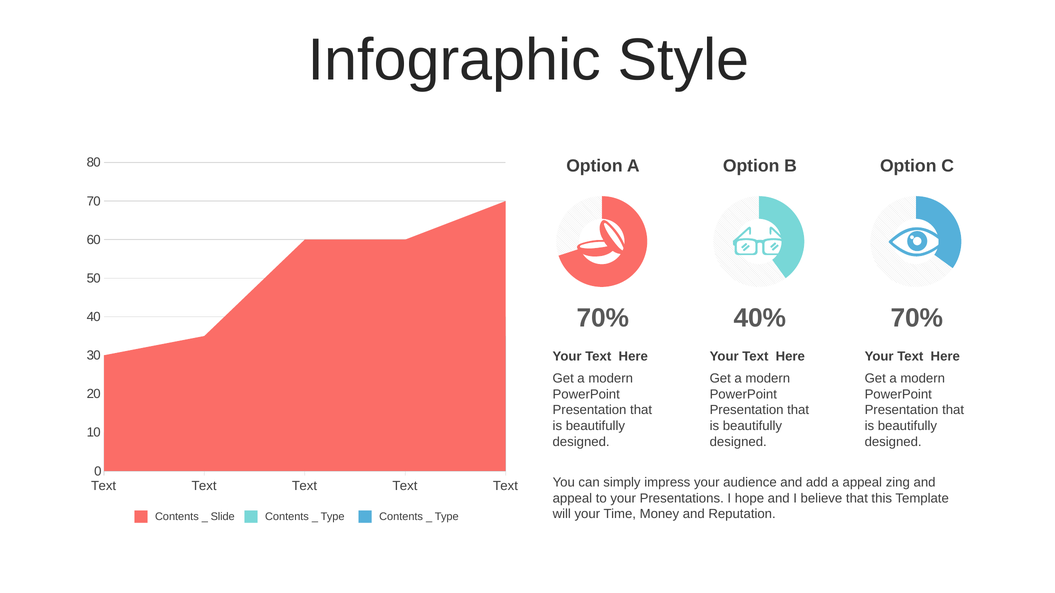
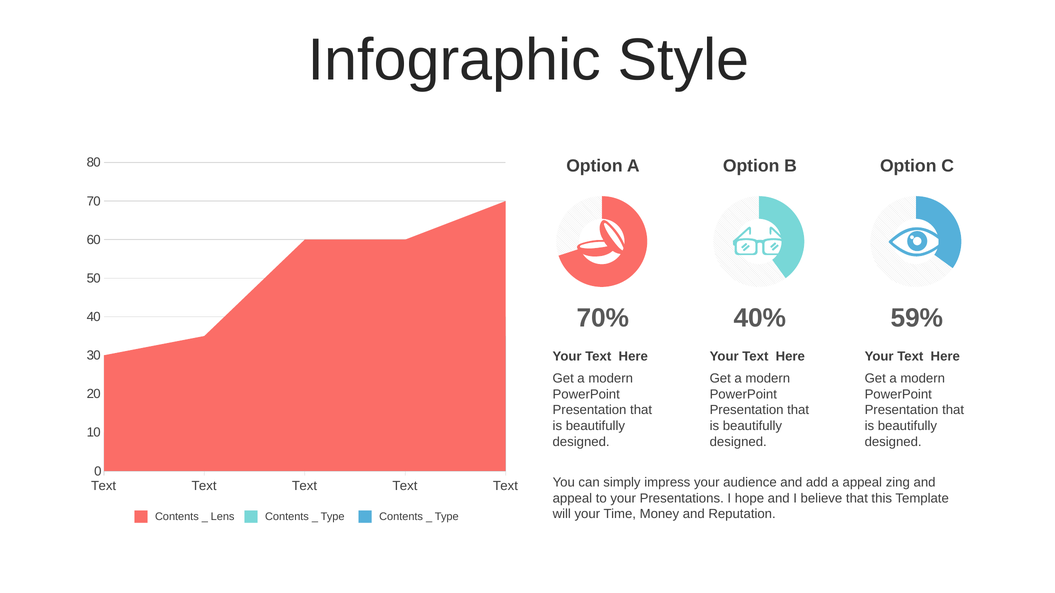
70% 70%: 70% -> 59% (917, 319)
Slide: Slide -> Lens (223, 517)
